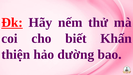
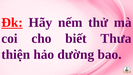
Khấn: Khấn -> Thưa (116, 38)
